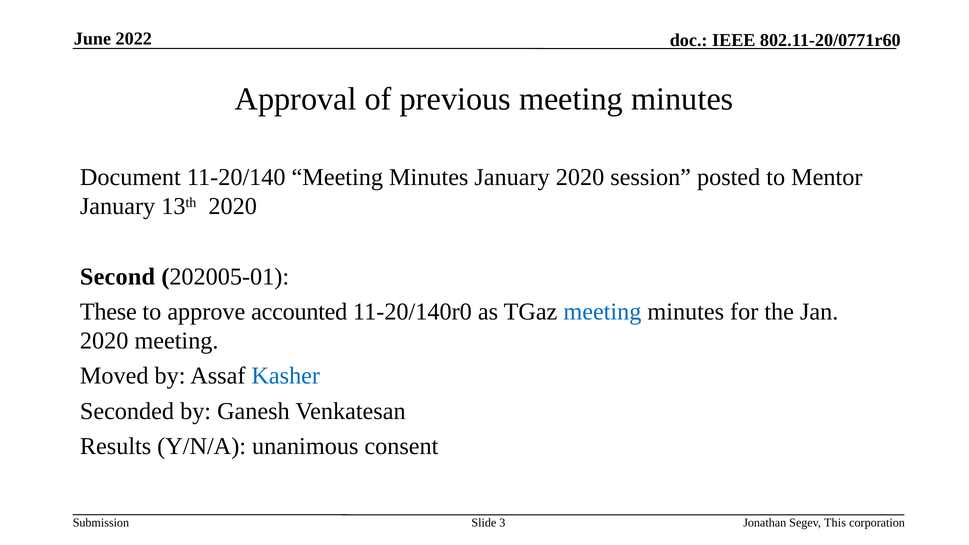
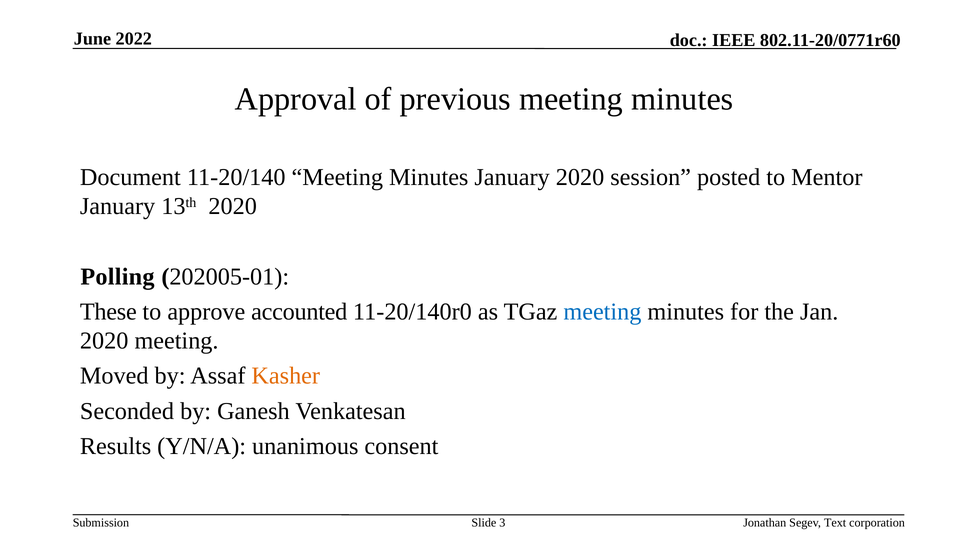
Second: Second -> Polling (118, 277)
Kasher colour: blue -> orange (286, 376)
This: This -> Text (835, 523)
